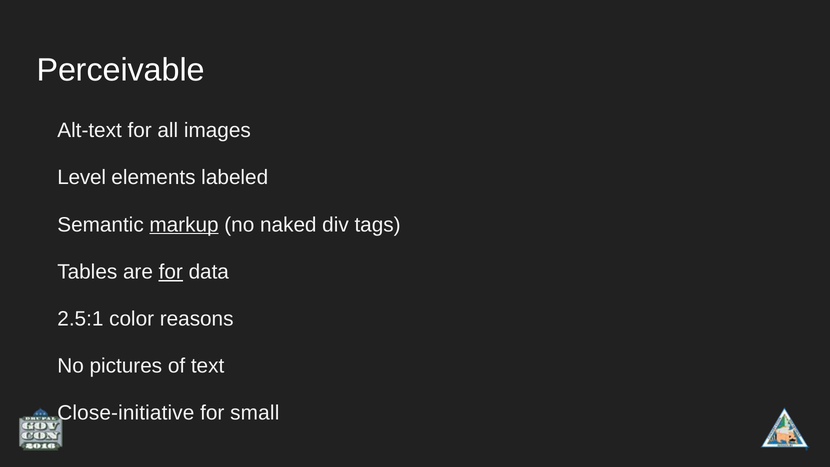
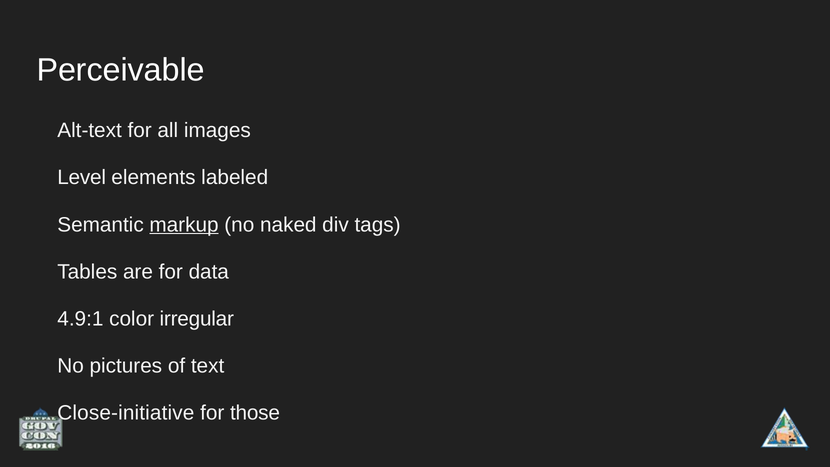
for underline: present -> none (171, 272)
2.5:1: 2.5:1 -> 4.9:1 (80, 319)
reasons: reasons -> irregular (197, 319)
small: small -> those (255, 413)
